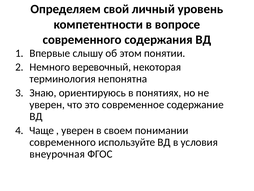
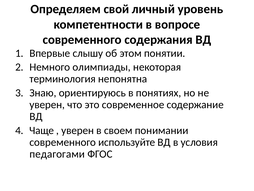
веревочный: веревочный -> олимпиады (102, 67)
внеурочная: внеурочная -> педагогами (57, 154)
